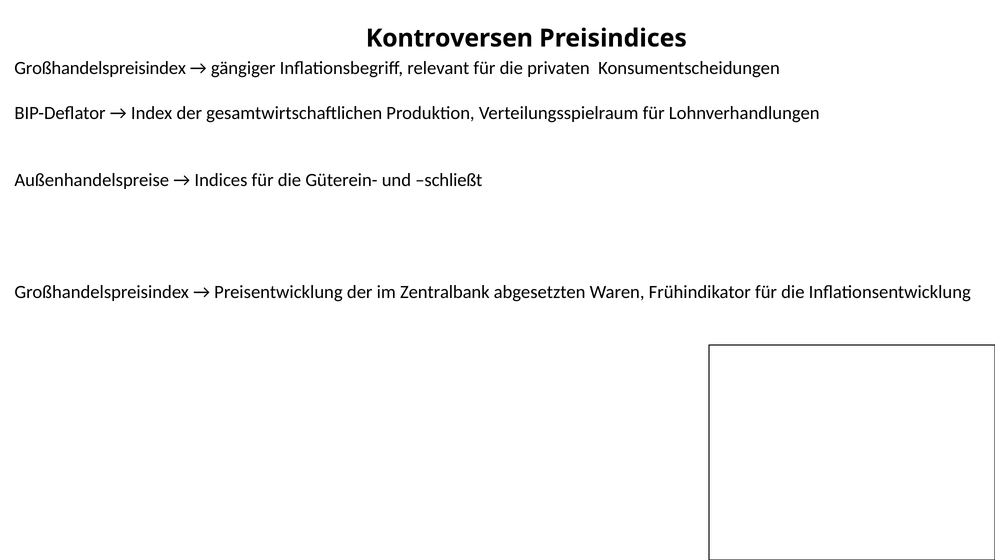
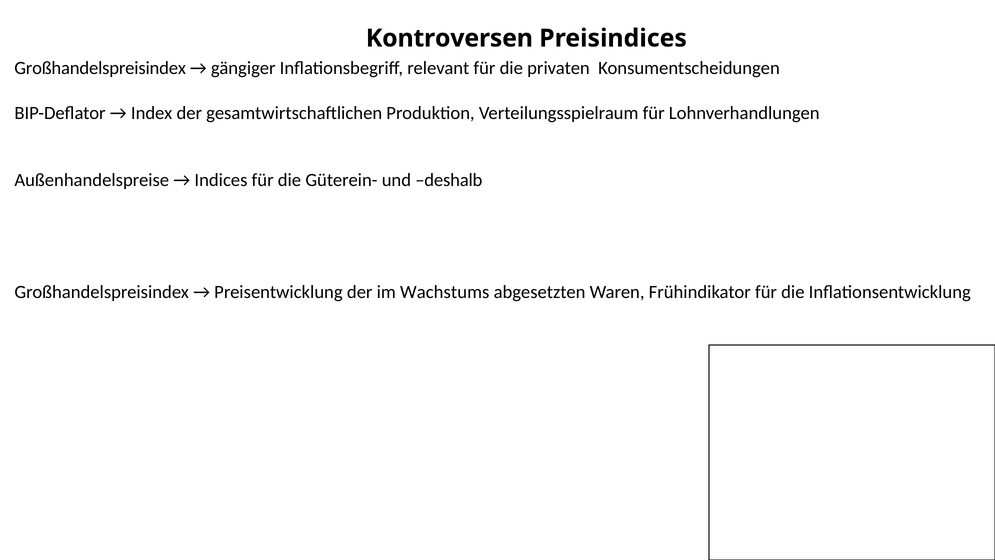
schließt: schließt -> deshalb (449, 180)
Zentralbank: Zentralbank -> Wachstums (445, 292)
